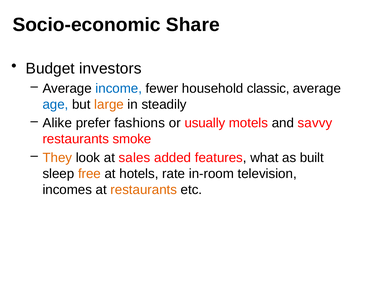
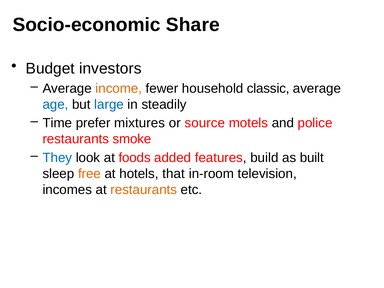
income colour: blue -> orange (119, 88)
large colour: orange -> blue (109, 104)
Alike: Alike -> Time (57, 123)
fashions: fashions -> mixtures (140, 123)
usually: usually -> source (205, 123)
savvy: savvy -> police (315, 123)
They colour: orange -> blue (57, 158)
sales: sales -> foods (135, 158)
what: what -> build (264, 158)
rate: rate -> that (174, 174)
